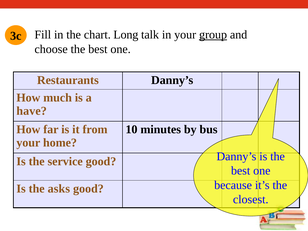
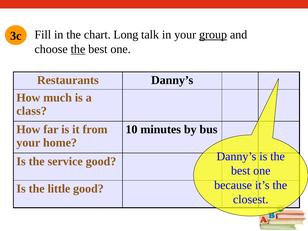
the underline: none -> present (78, 49)
have: have -> class (32, 111)
asks: asks -> little (59, 189)
